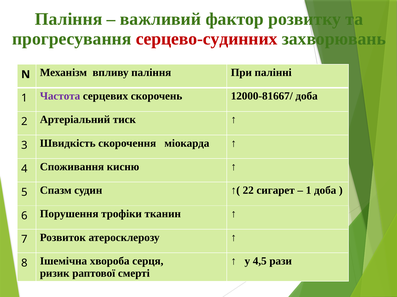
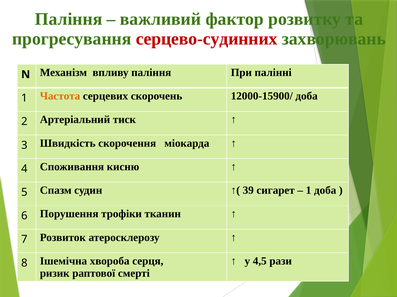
Частота colour: purple -> orange (60, 96)
12000-81667/: 12000-81667/ -> 12000-15900/ (262, 96)
22: 22 -> 39 (248, 191)
